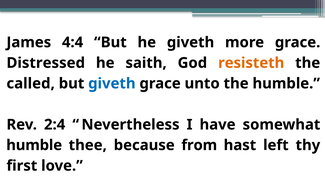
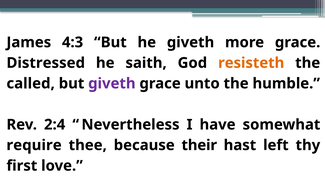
4:4: 4:4 -> 4:3 (73, 42)
giveth colour: blue -> purple (112, 83)
humble: humble -> require (34, 145)
from: from -> their (199, 145)
